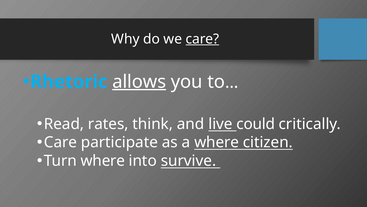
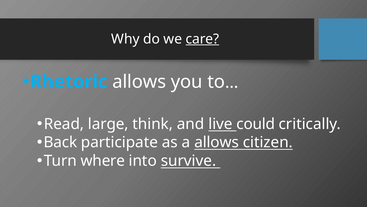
allows underline: present -> none (139, 82)
rates: rates -> large (108, 124)
Care: Care -> Back (60, 142)
a where: where -> allows (217, 142)
